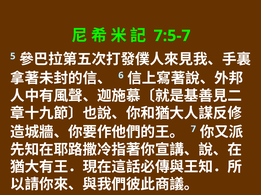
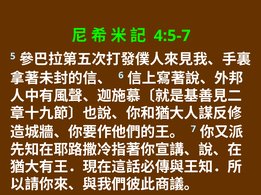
7:5-7: 7:5-7 -> 4:5-7 (172, 36)
